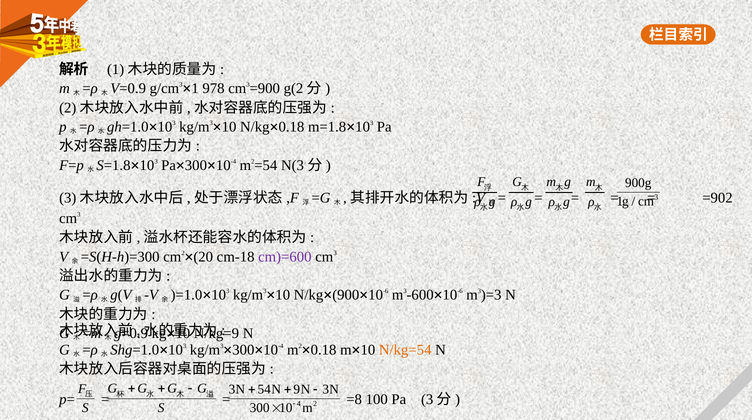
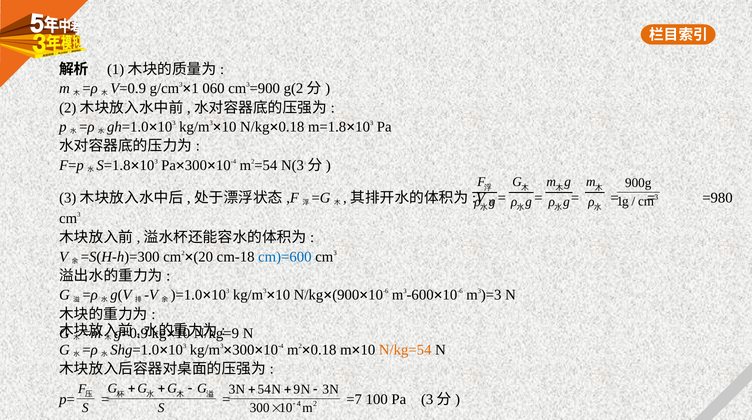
978: 978 -> 060 (213, 89)
=902: =902 -> =980 (717, 198)
cm)=600 colour: purple -> blue (285, 257)
=8: =8 -> =7 (354, 400)
